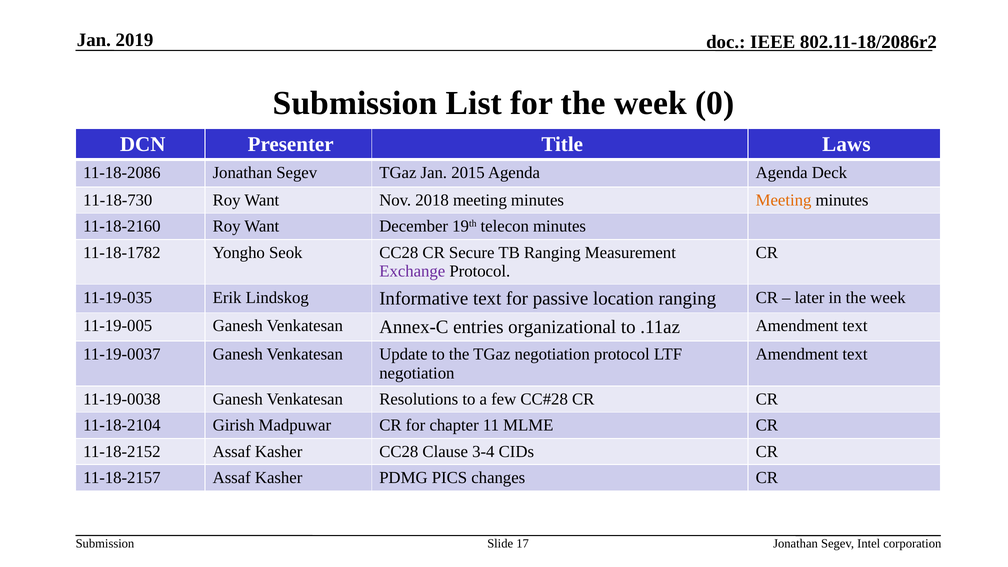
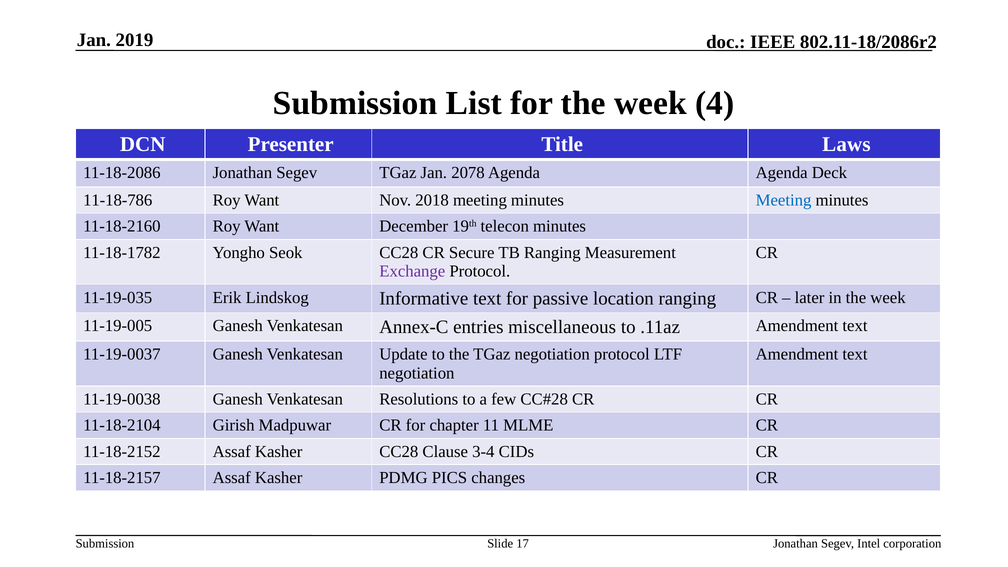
0: 0 -> 4 (715, 103)
2015: 2015 -> 2078 (468, 173)
11-18-730: 11-18-730 -> 11-18-786 (118, 200)
Meeting colour: orange -> blue (784, 200)
organizational: organizational -> miscellaneous (562, 327)
